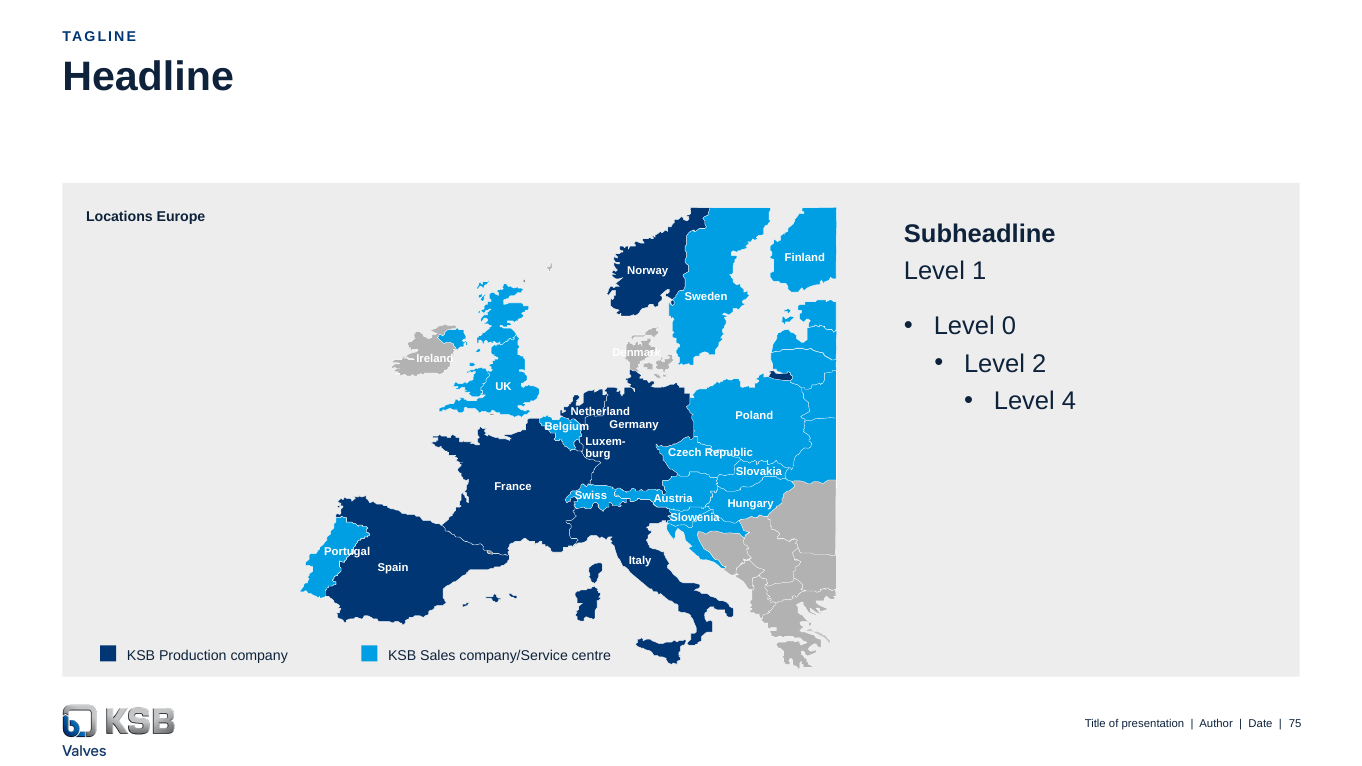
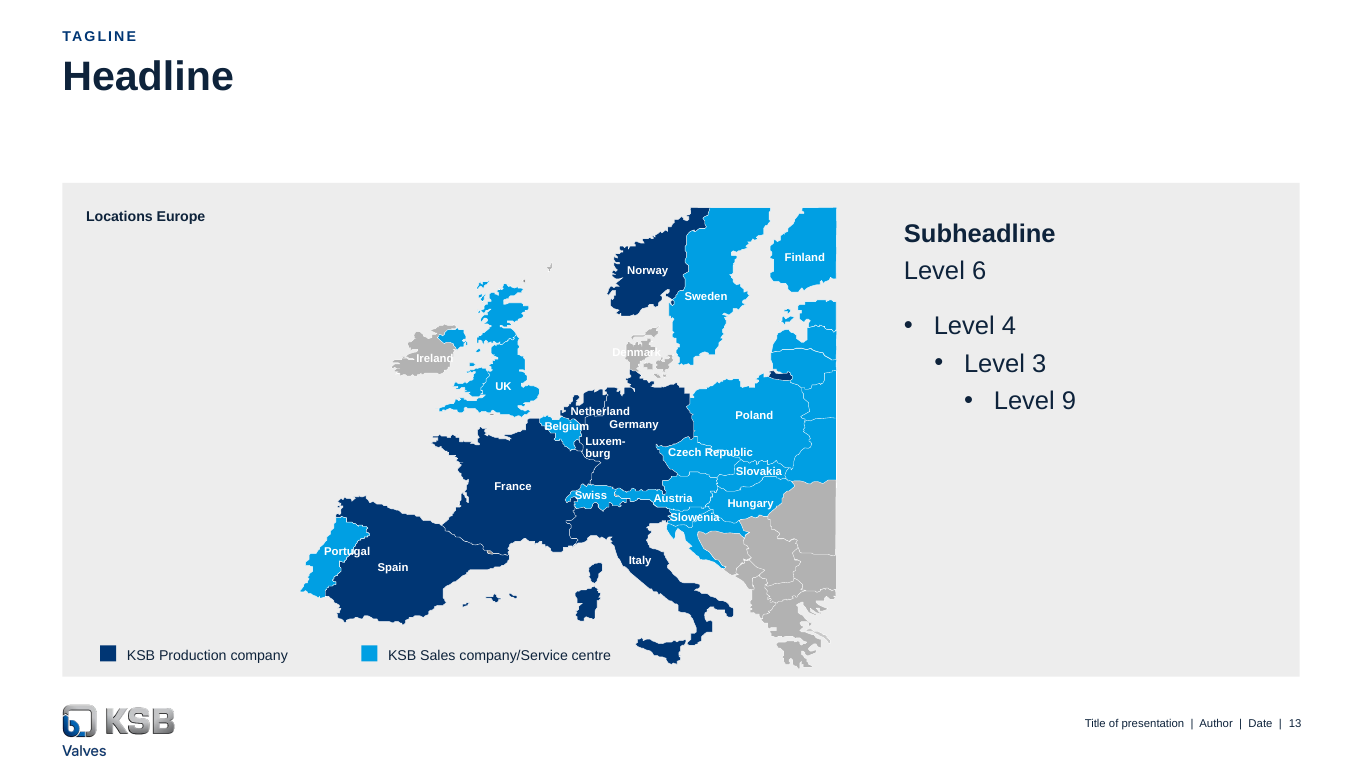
1: 1 -> 6 (979, 271)
0: 0 -> 4 (1009, 326)
2: 2 -> 3 (1039, 364)
4: 4 -> 9 (1069, 402)
75: 75 -> 13 (1295, 724)
